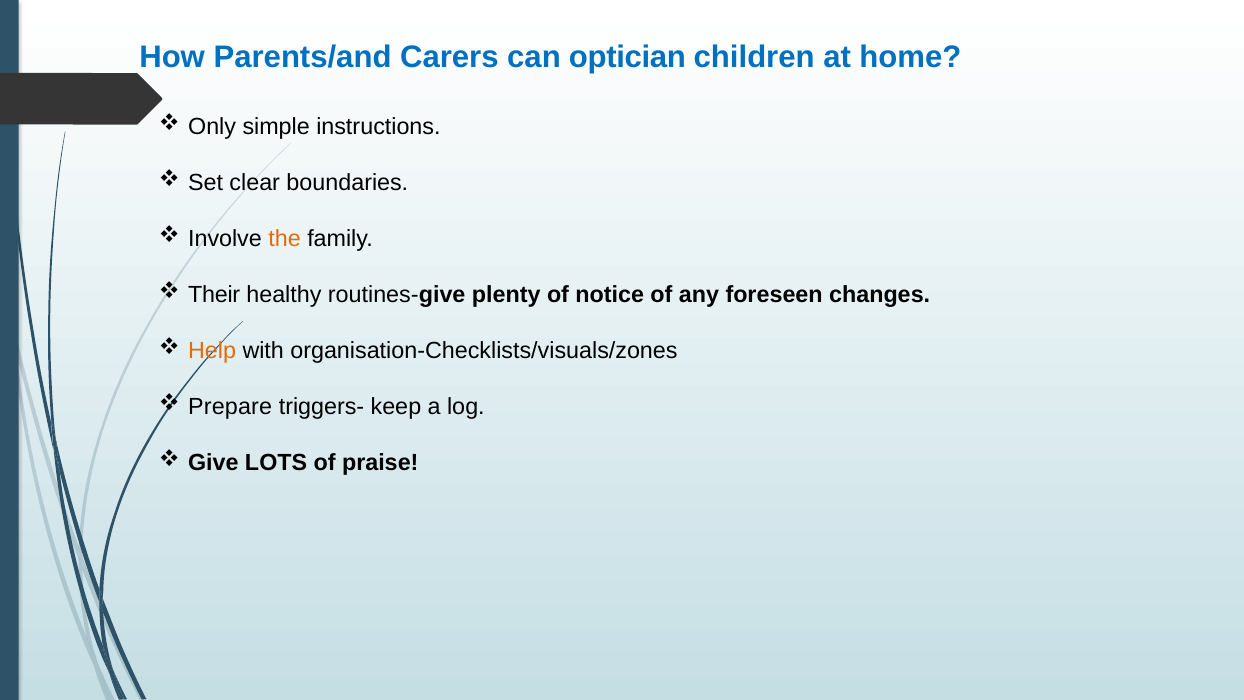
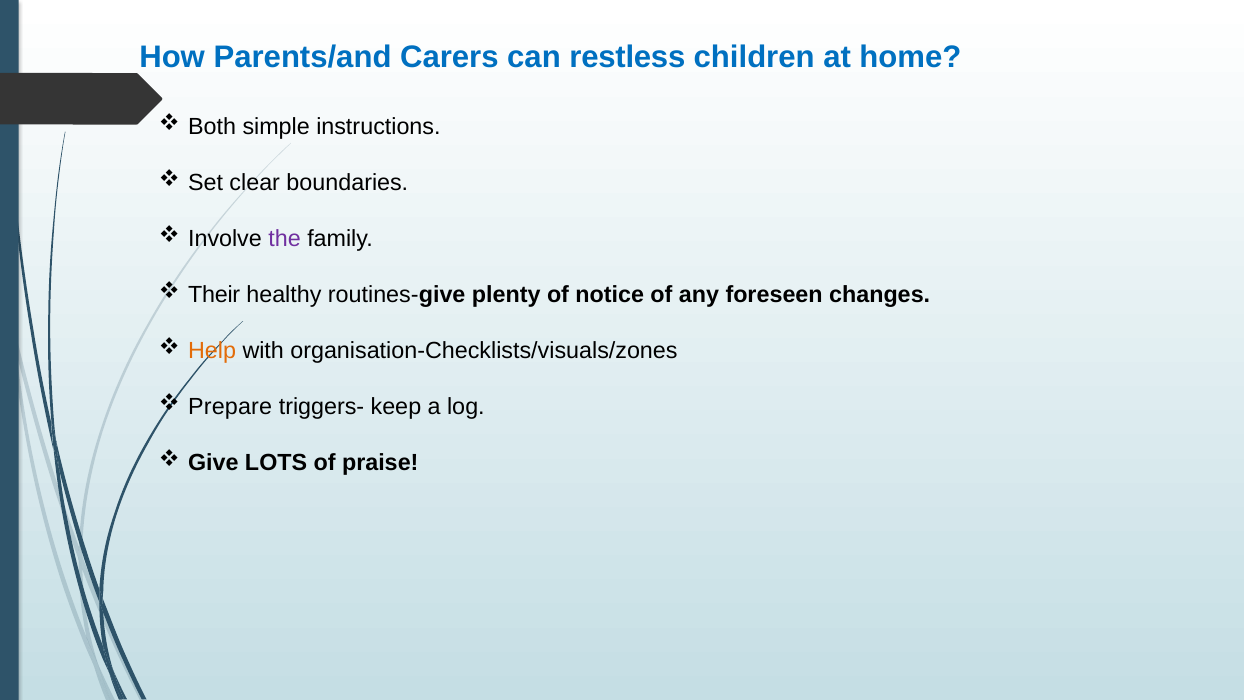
optician: optician -> restless (627, 57)
Only: Only -> Both (212, 127)
the colour: orange -> purple (285, 239)
